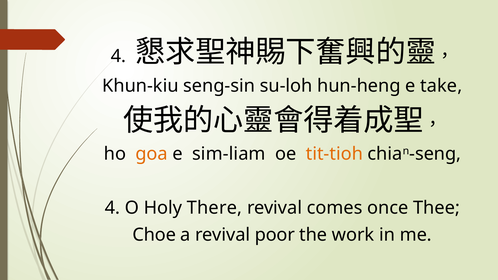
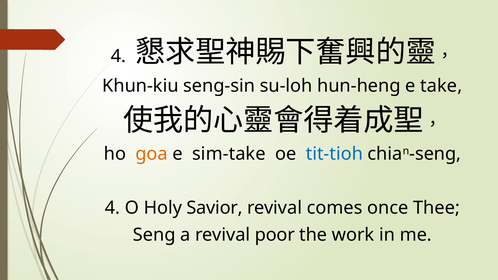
sim-liam: sim-liam -> sim-take (229, 154)
tit-tioh colour: orange -> blue (334, 154)
There: There -> Savior (215, 208)
Choe: Choe -> Seng (154, 235)
